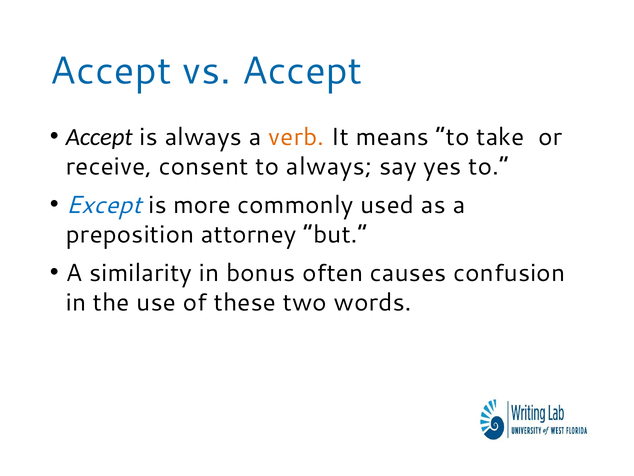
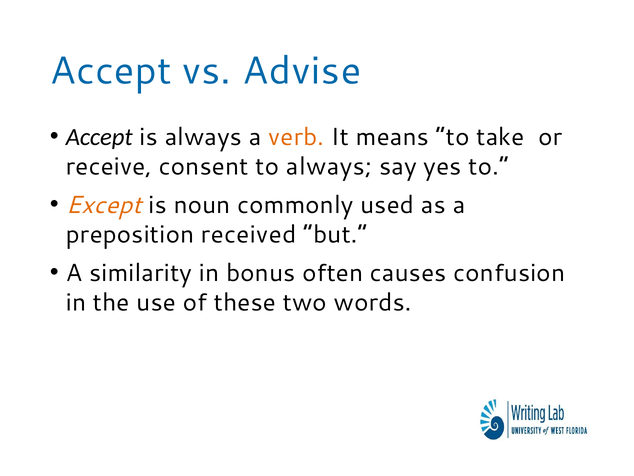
vs Accept: Accept -> Advise (302, 71)
Except colour: blue -> orange (104, 205)
more: more -> noun (202, 205)
attorney: attorney -> received (249, 234)
